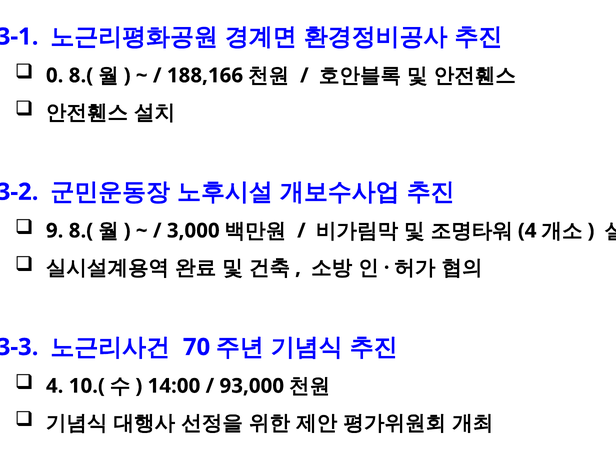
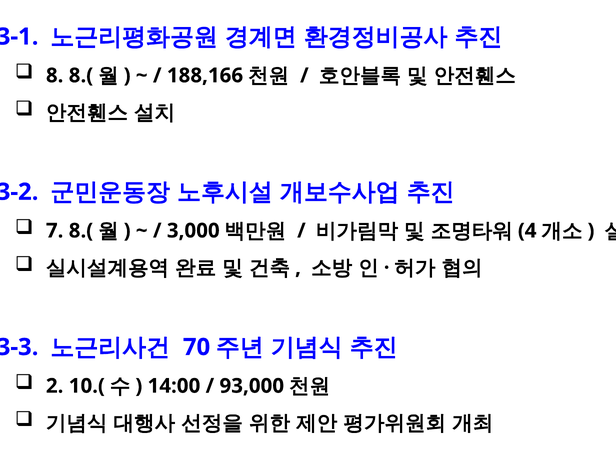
0: 0 -> 8 (55, 76)
9: 9 -> 7 (55, 231)
4: 4 -> 2 (55, 386)
